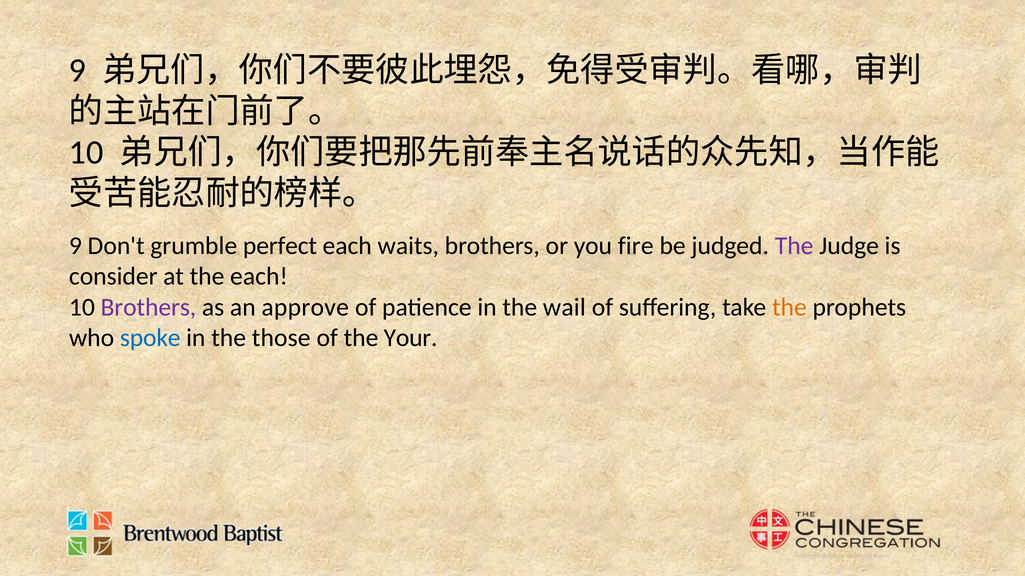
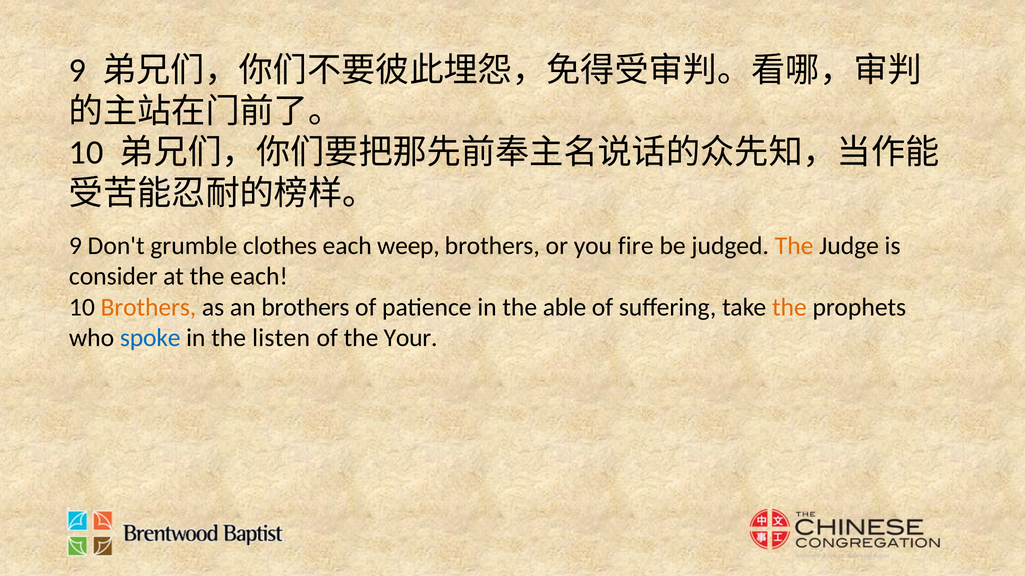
perfect: perfect -> clothes (280, 246)
waits: waits -> weep (408, 246)
The colour: purple -> orange (794, 246)
Brothers colour: purple -> orange (148, 308)
an approve: approve -> brothers (305, 308)
wail: wail -> able (565, 308)
those: those -> listen (281, 338)
